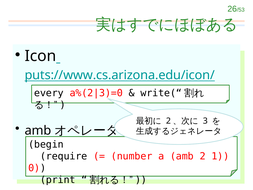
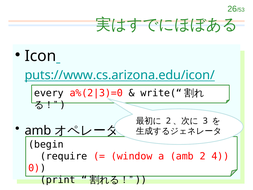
number: number -> window (132, 156)
1: 1 -> 4 (220, 156)
